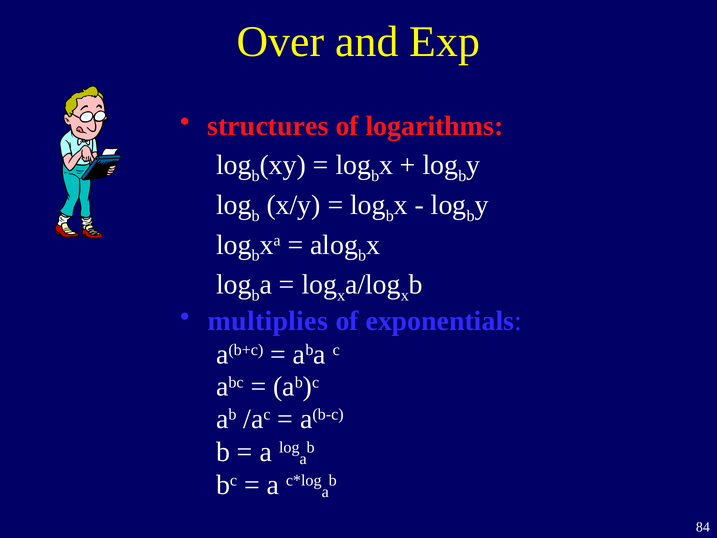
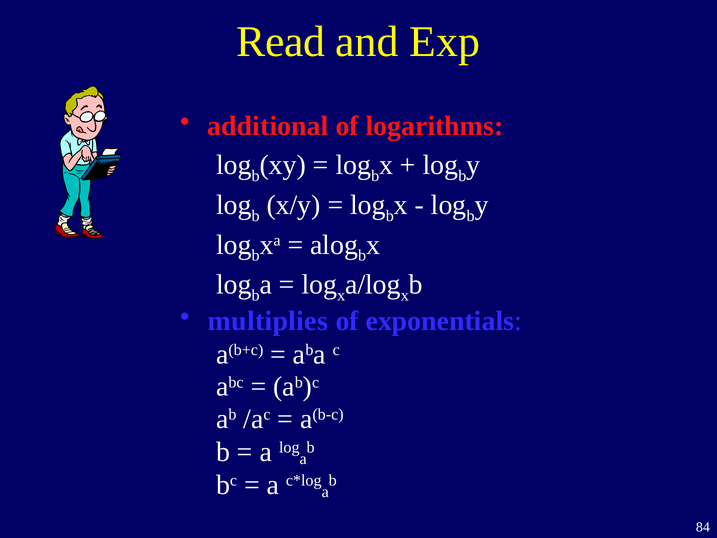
Over: Over -> Read (281, 42)
structures: structures -> additional (268, 126)
